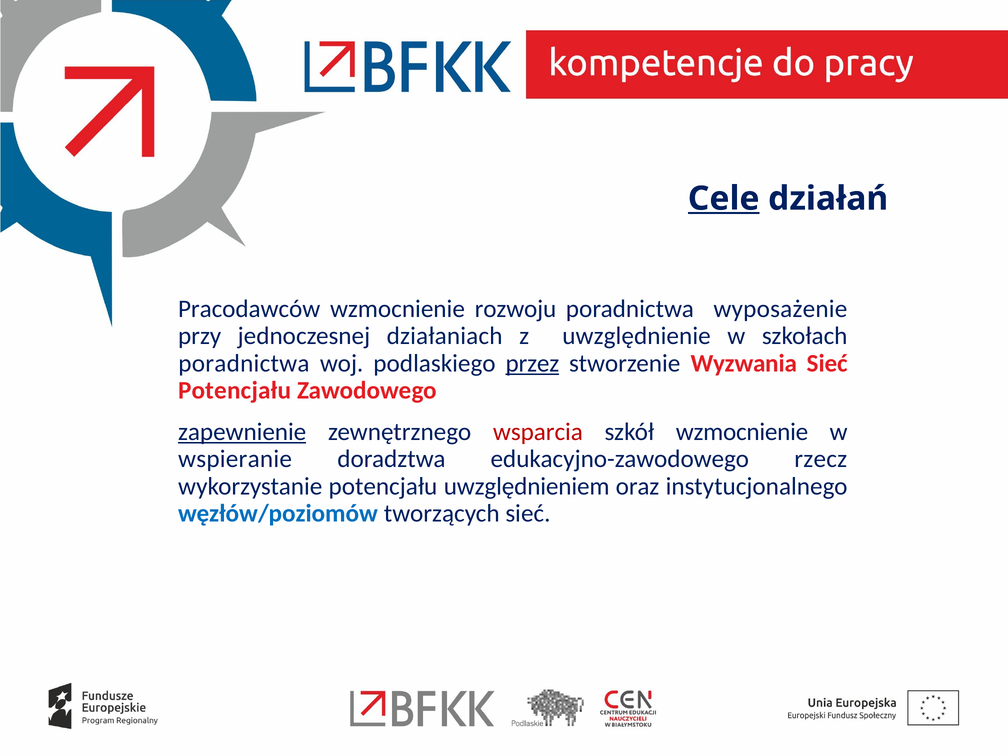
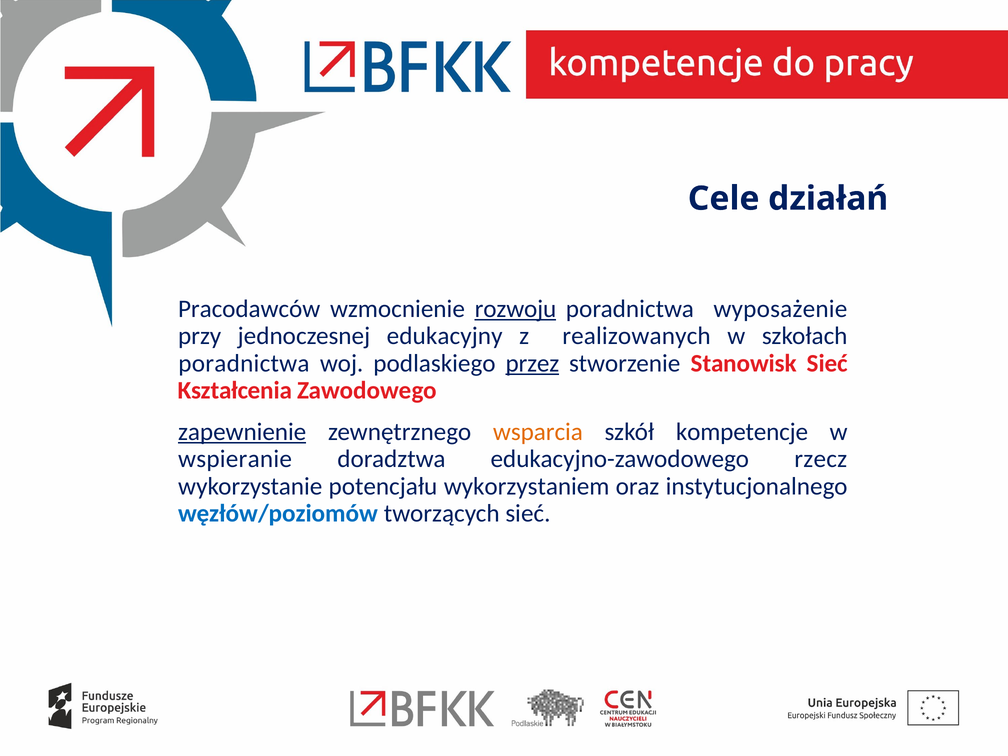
Cele underline: present -> none (724, 199)
rozwoju underline: none -> present (516, 309)
działaniach: działaniach -> edukacyjny (445, 336)
uwzględnienie: uwzględnienie -> realizowanych (636, 336)
Wyzwania: Wyzwania -> Stanowisk (744, 363)
Potencjału: Potencjału -> Kształcenia (235, 391)
wsparcia colour: red -> orange (538, 432)
szkół wzmocnienie: wzmocnienie -> kompetencje (742, 432)
uwzględnieniem: uwzględnieniem -> wykorzystaniem (527, 486)
